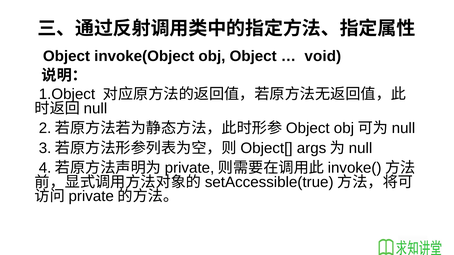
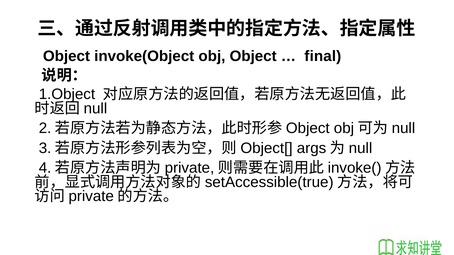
void: void -> final (323, 56)
